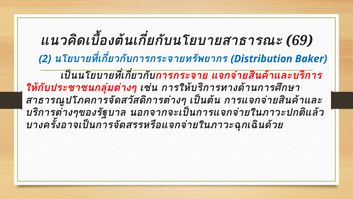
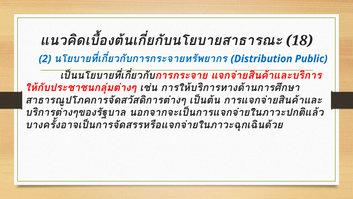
69: 69 -> 18 (299, 40)
Baker: Baker -> Public (311, 59)
